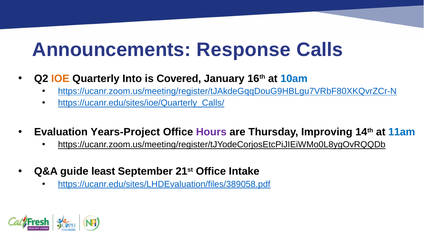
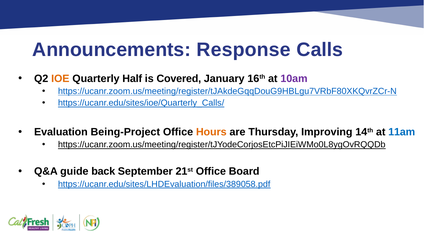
Into: Into -> Half (132, 78)
10am colour: blue -> purple (294, 78)
Years-Project: Years-Project -> Being-Project (125, 132)
Hours colour: purple -> orange (211, 132)
least: least -> back (103, 171)
Intake: Intake -> Board (244, 171)
